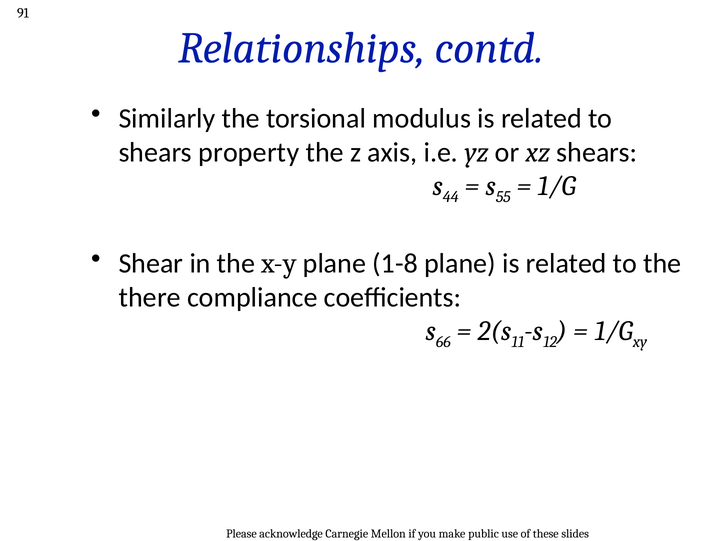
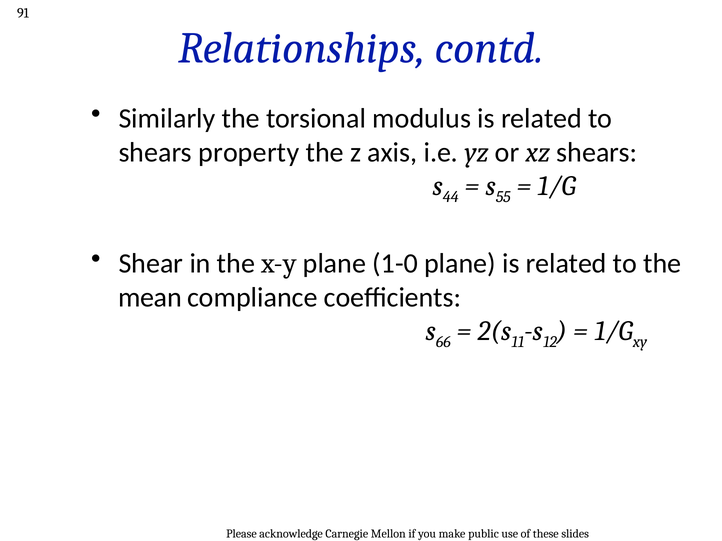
1-8: 1-8 -> 1-0 (395, 264)
there: there -> mean (150, 298)
